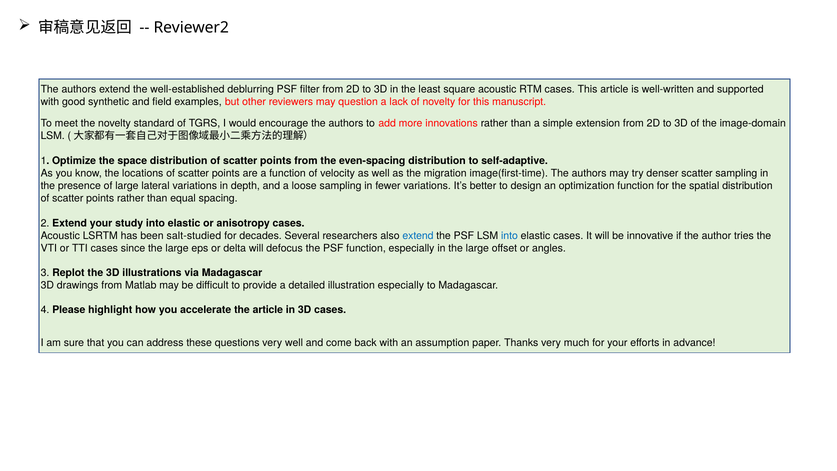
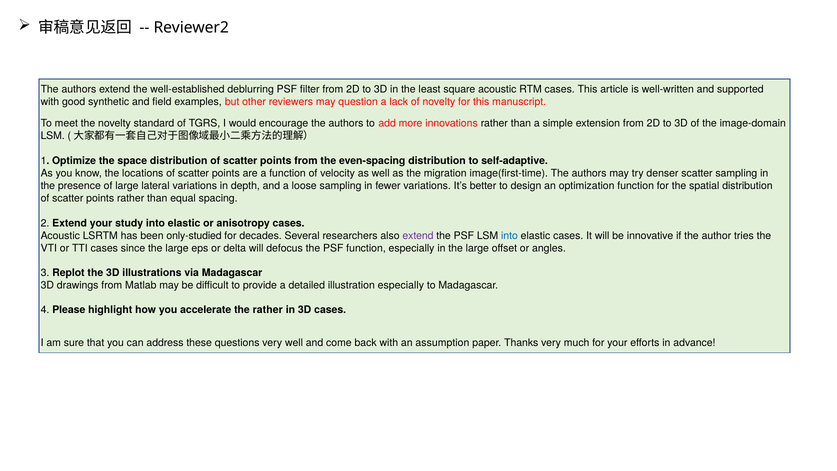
salt-studied: salt-studied -> only-studied (194, 236)
extend colour: blue -> purple (418, 236)
the article: article -> rather (268, 310)
